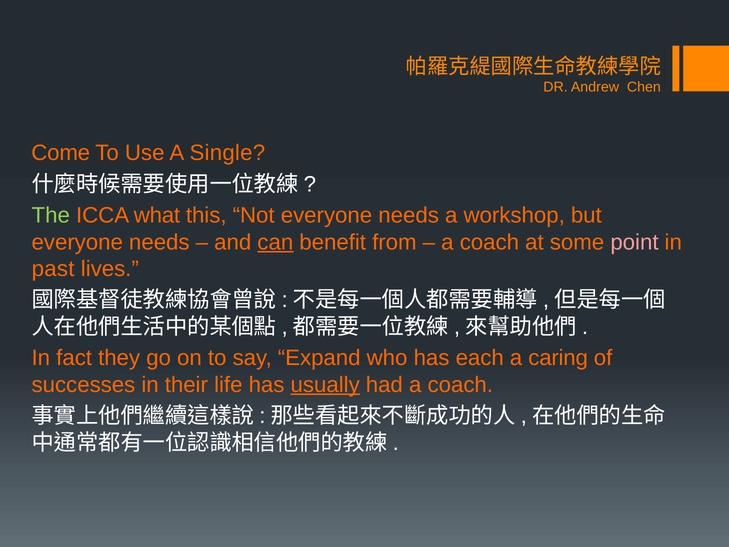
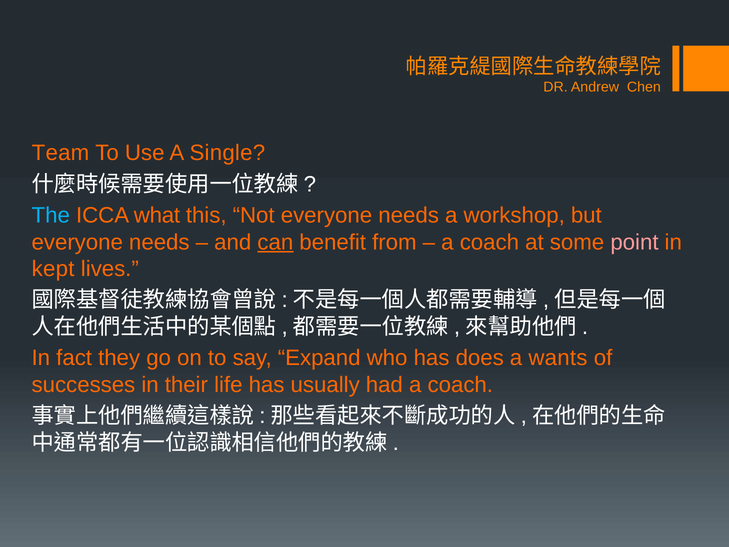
Come: Come -> Team (61, 153)
The colour: light green -> light blue (51, 215)
past: past -> kept (53, 269)
each: each -> does (480, 358)
caring: caring -> wants (558, 358)
usually underline: present -> none (325, 385)
